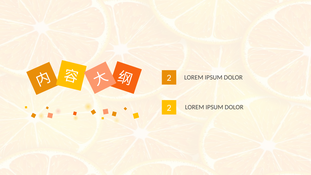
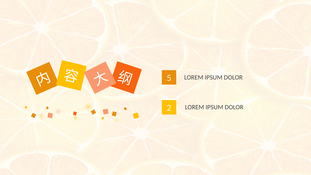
2: 2 -> 5 (169, 78)
